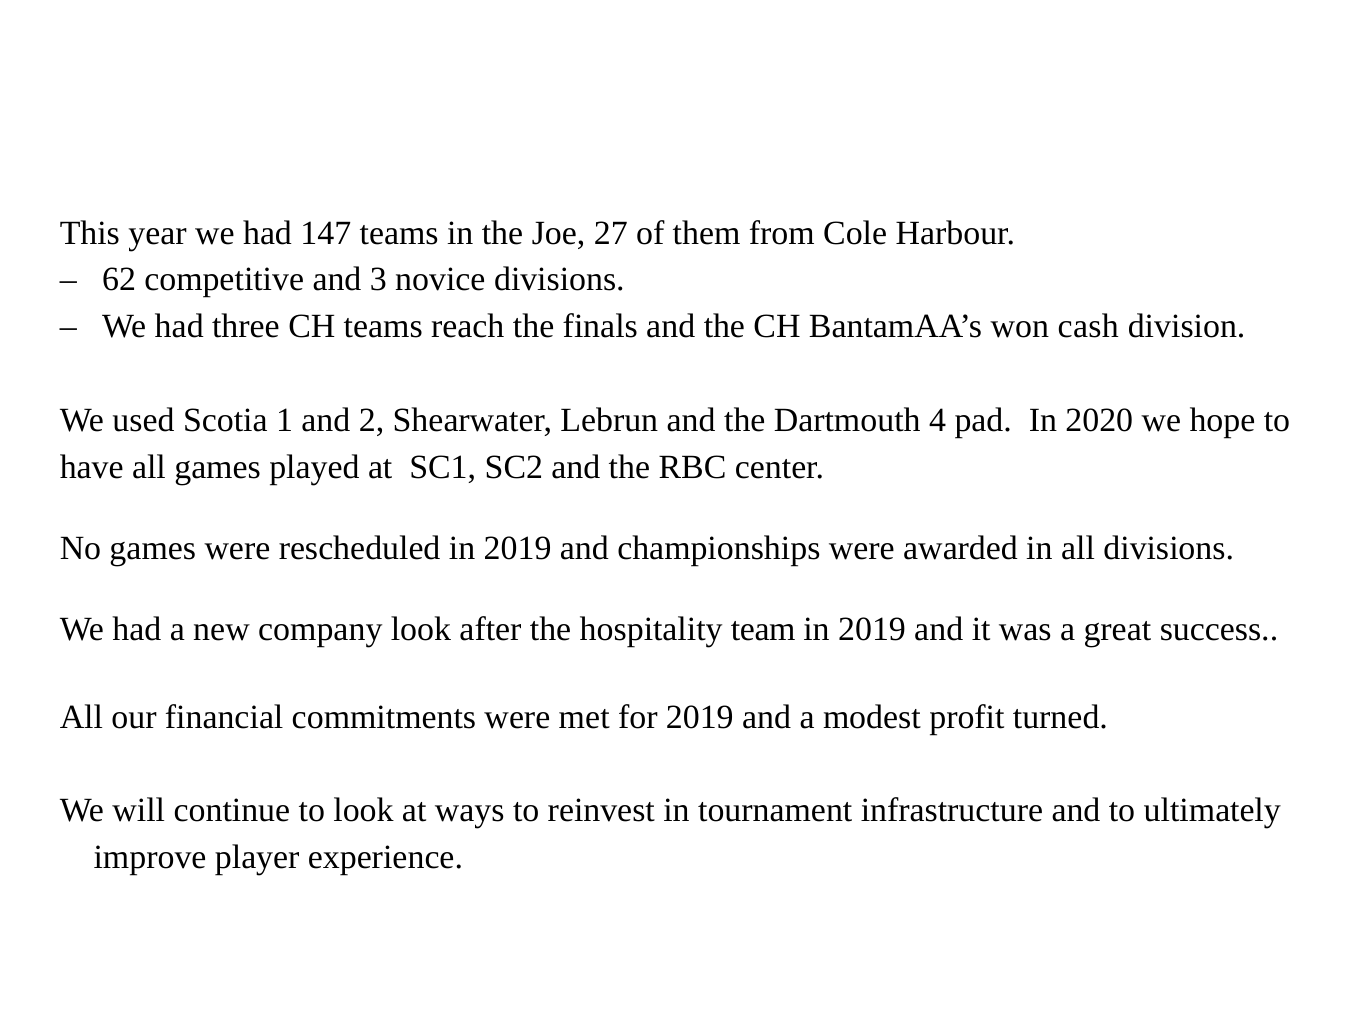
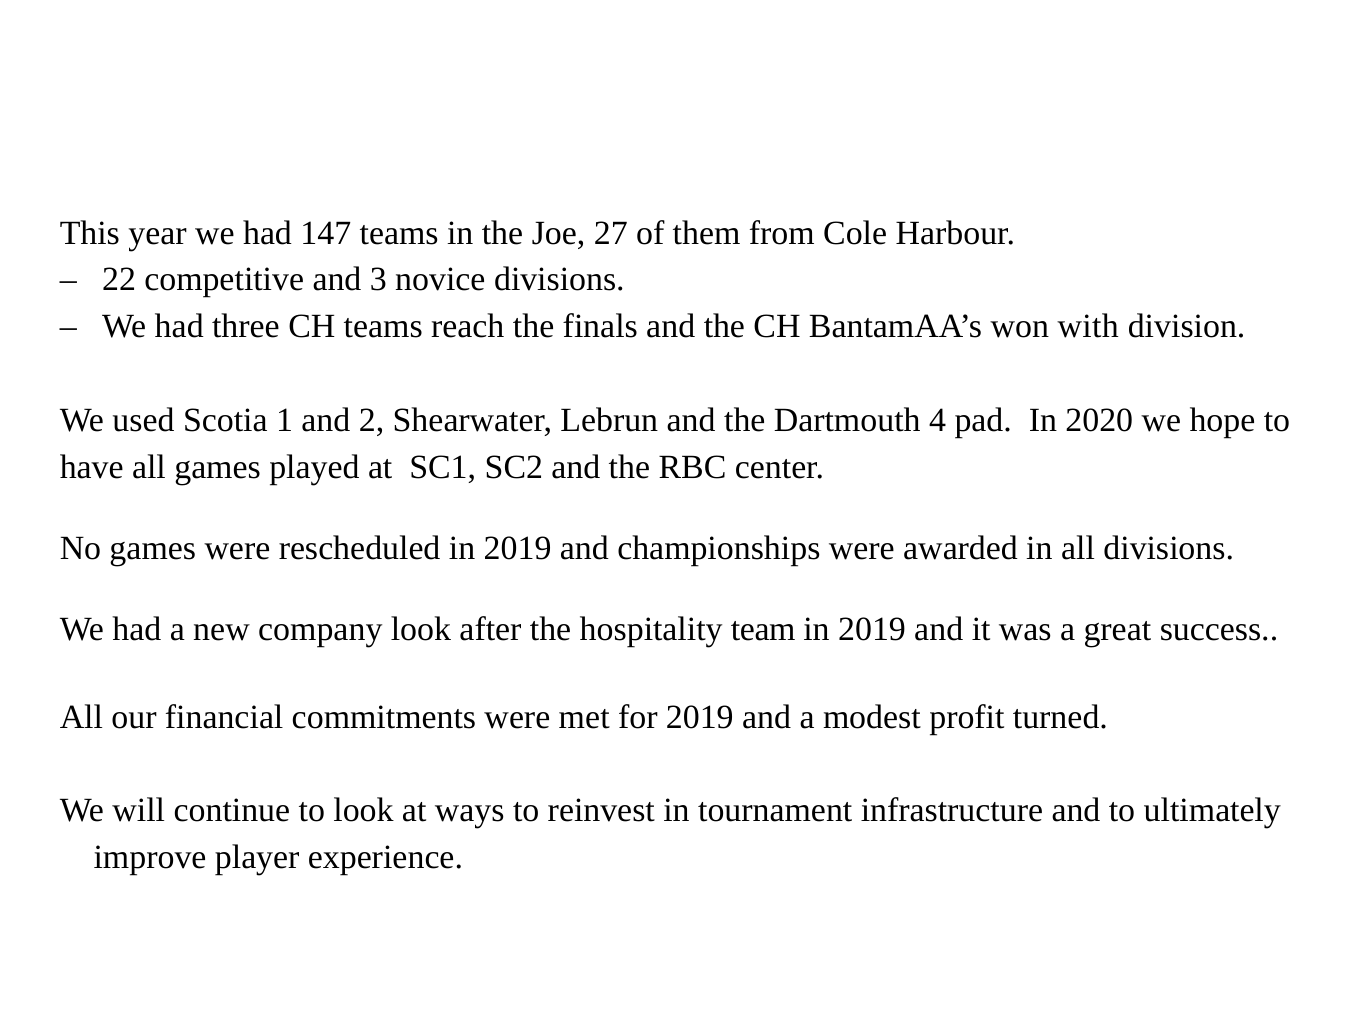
62: 62 -> 22 (119, 280)
cash: cash -> with (1088, 327)
